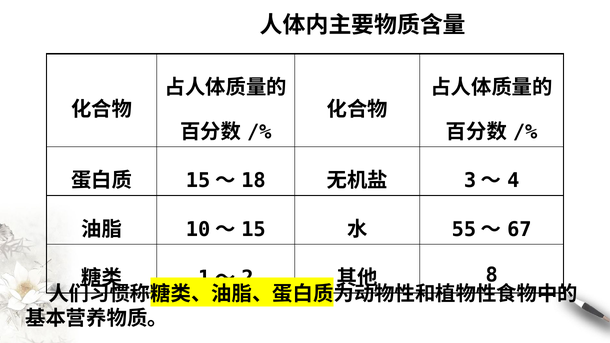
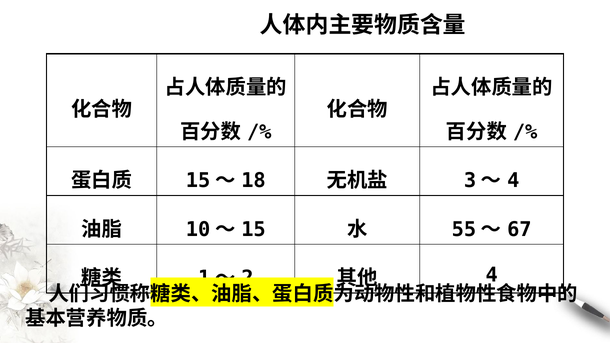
8: 8 -> 4 (492, 275)
